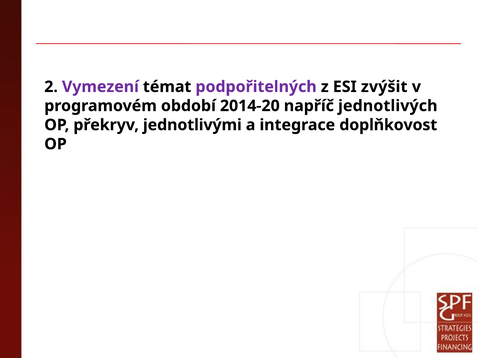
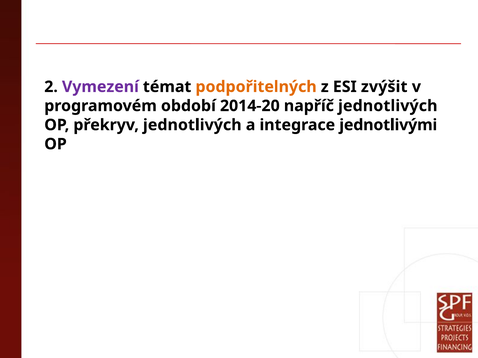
podpořitelných colour: purple -> orange (256, 87)
překryv jednotlivými: jednotlivými -> jednotlivých (192, 125)
doplňkovost: doplňkovost -> jednotlivými (388, 125)
